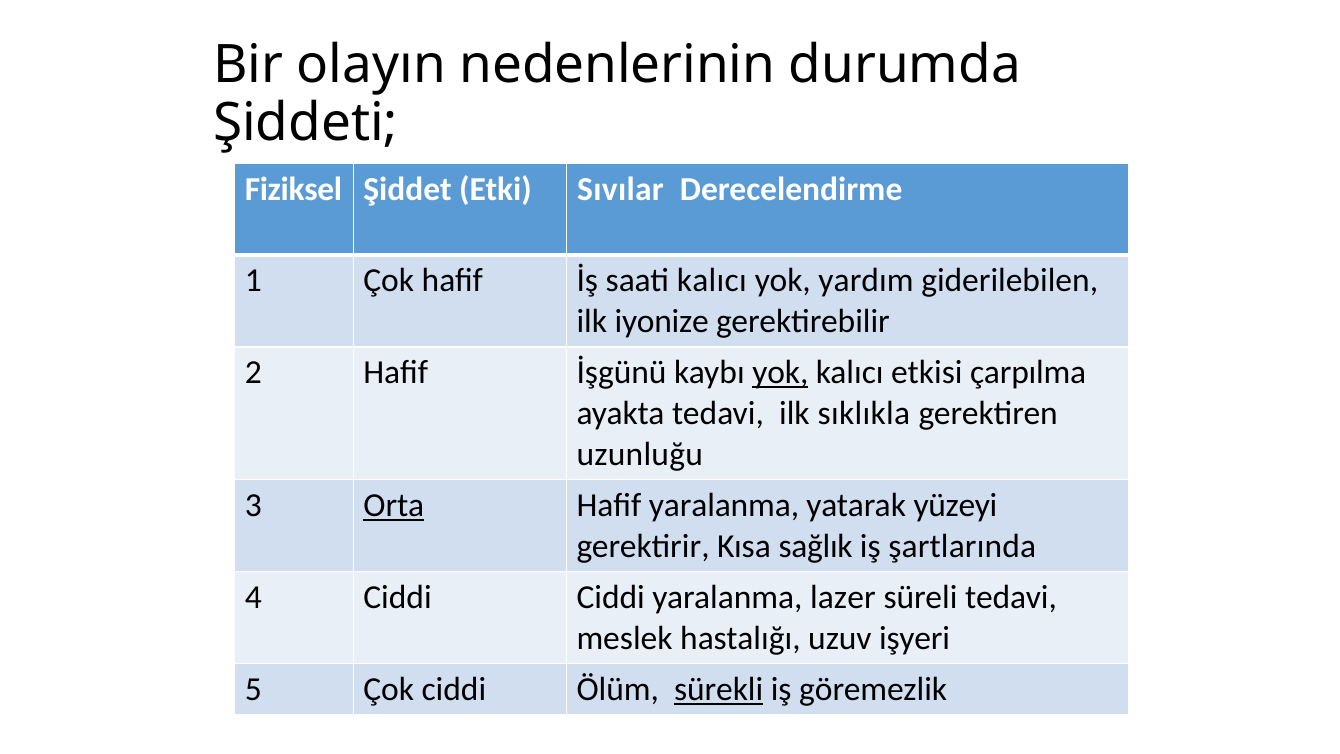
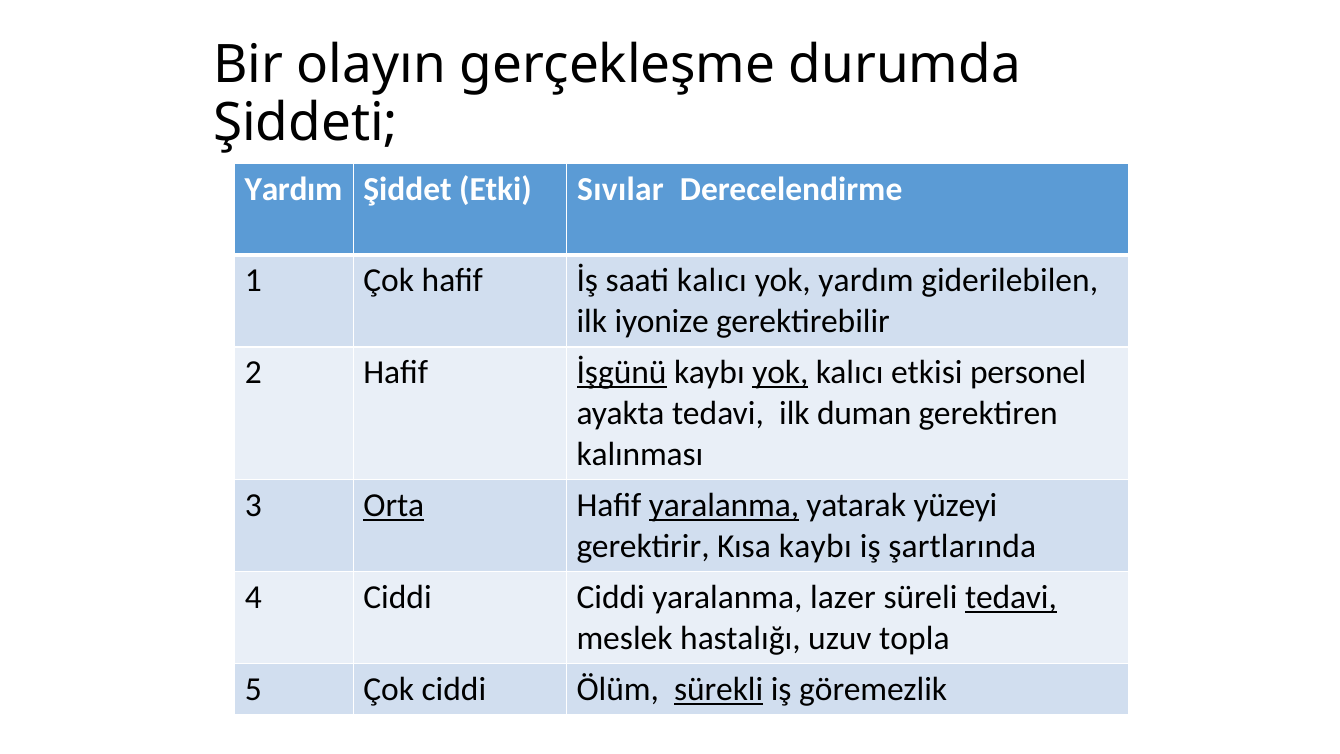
nedenlerinin: nedenlerinin -> gerçekleşme (617, 65)
Fiziksel: Fiziksel -> Yardım (293, 189)
İşgünü underline: none -> present (622, 373)
çarpılma: çarpılma -> personel (1028, 373)
sıklıkla: sıklıkla -> duman (864, 413)
uzunluğu: uzunluğu -> kalınması (640, 454)
yaralanma underline: none -> present (724, 505)
Kısa sağlık: sağlık -> kaybı (815, 546)
tedavi underline: none -> present (1011, 597)
işyeri: işyeri -> topla (914, 638)
